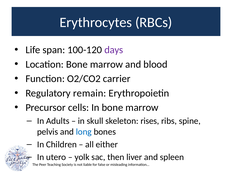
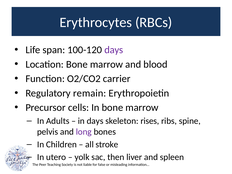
in skull: skull -> days (95, 121)
long colour: blue -> purple (84, 132)
either: either -> stroke (107, 144)
